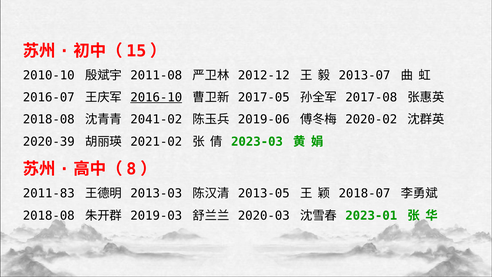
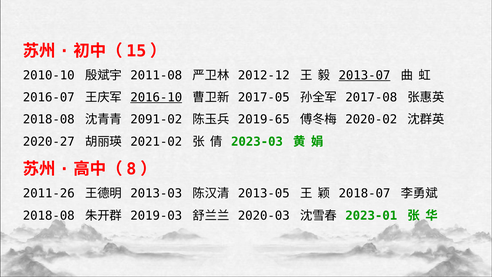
2013-07 underline: none -> present (364, 75)
2041-02: 2041-02 -> 2091-02 (156, 119)
2019-06: 2019-06 -> 2019-65 (264, 119)
2020-39: 2020-39 -> 2020-27 (49, 142)
2011-83: 2011-83 -> 2011-26 (49, 193)
